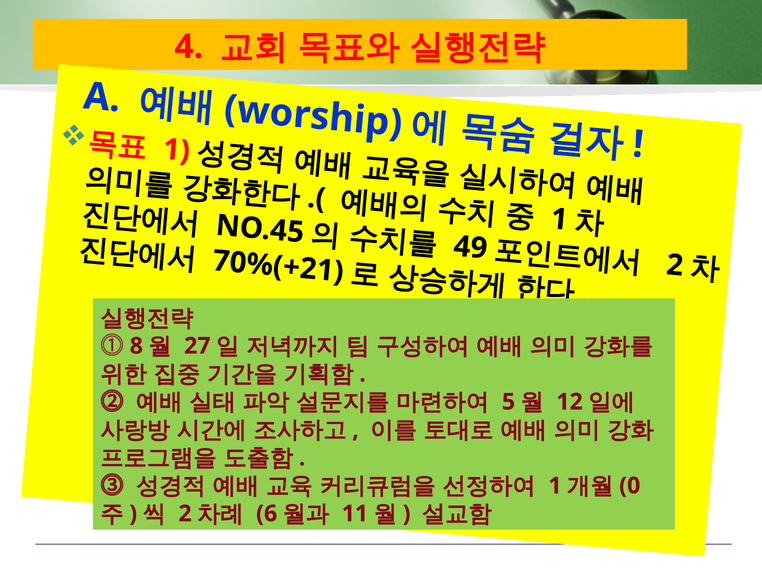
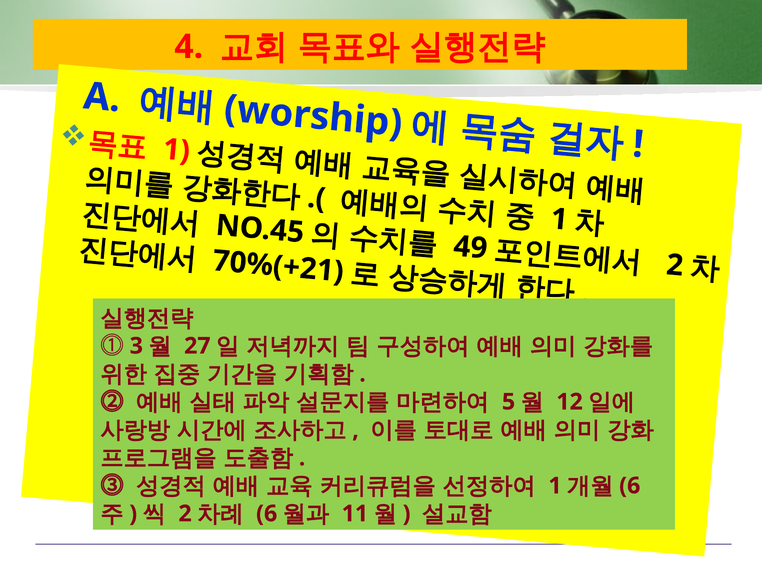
8: 8 -> 3 (136, 346)
0: 0 -> 6 (630, 485)
